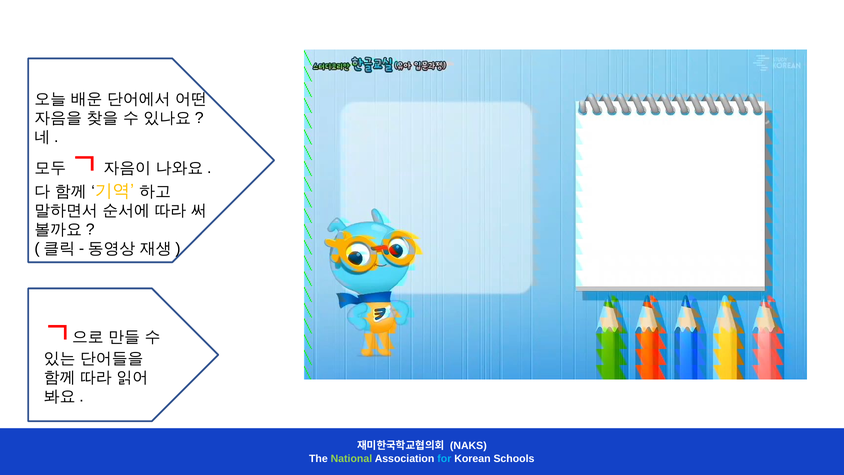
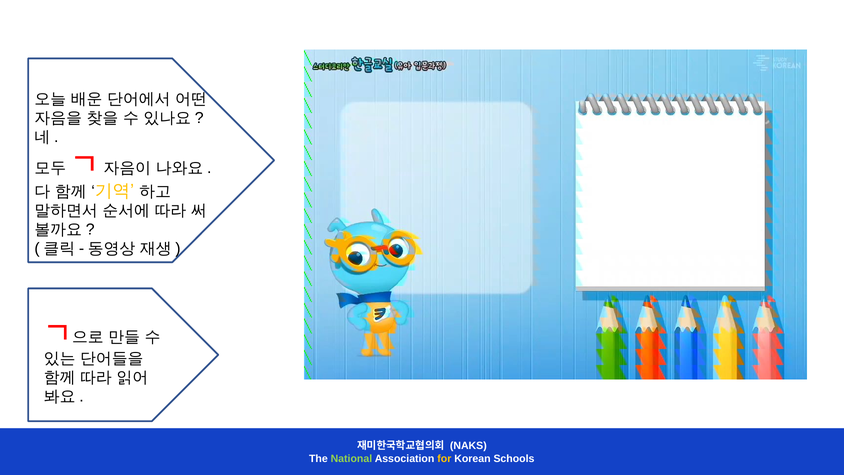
for colour: light blue -> yellow (444, 458)
